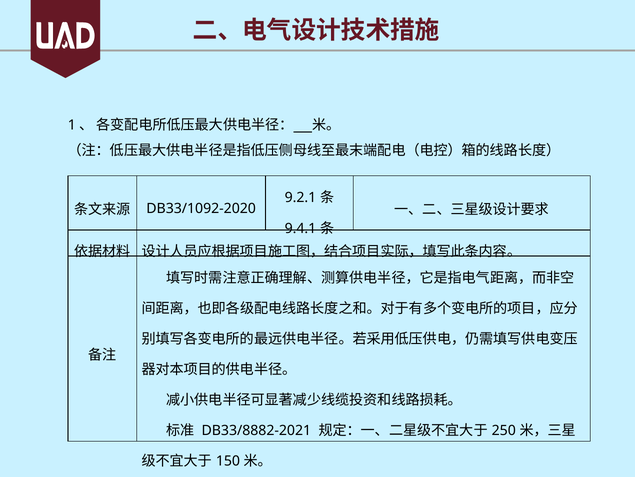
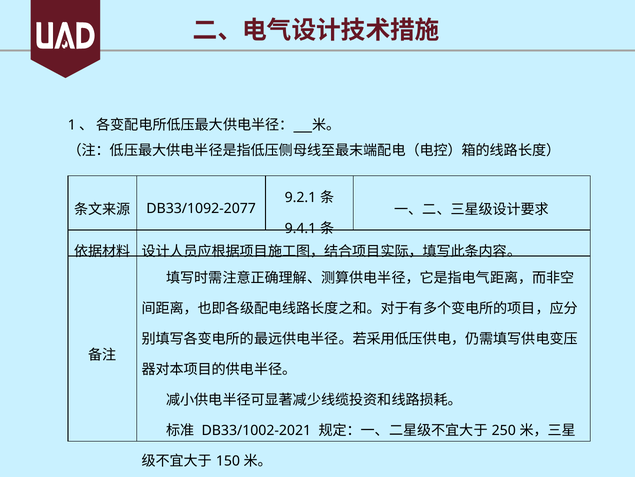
DB33/1092-2020: DB33/1092-2020 -> DB33/1092-2077 (201, 208)
DB33/8882-2021: DB33/8882-2021 -> DB33/1002-2021 (256, 430)
